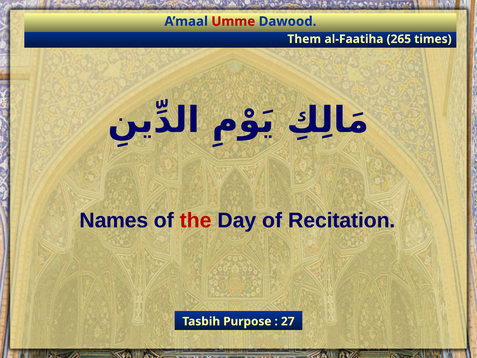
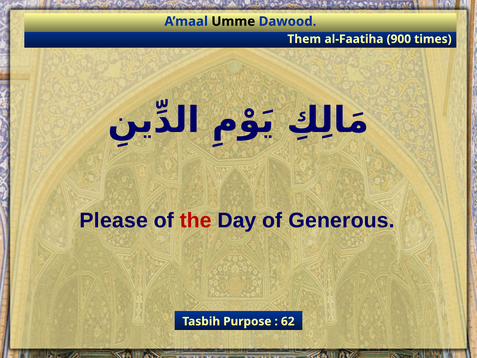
Umme colour: red -> black (233, 21)
265: 265 -> 900 (399, 39)
Names: Names -> Please (114, 220)
Recitation: Recitation -> Generous (342, 220)
27: 27 -> 62 (288, 321)
